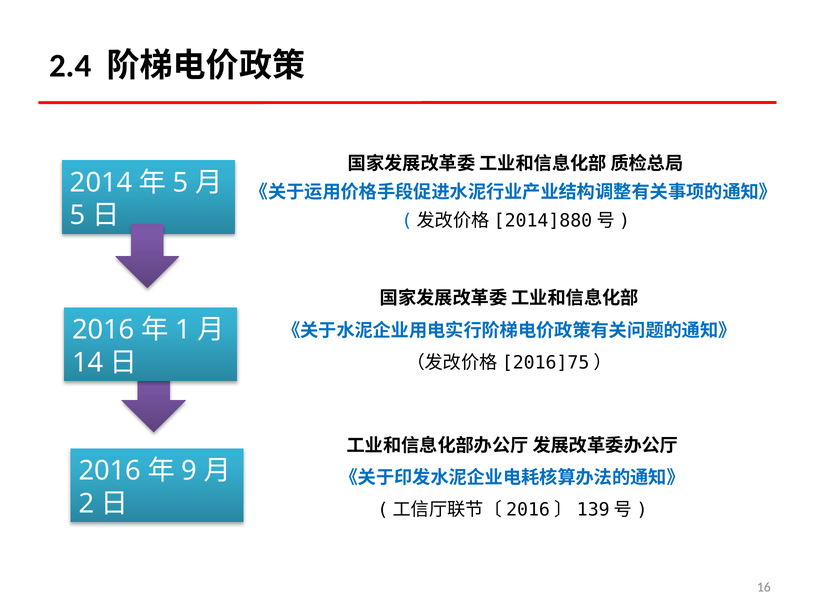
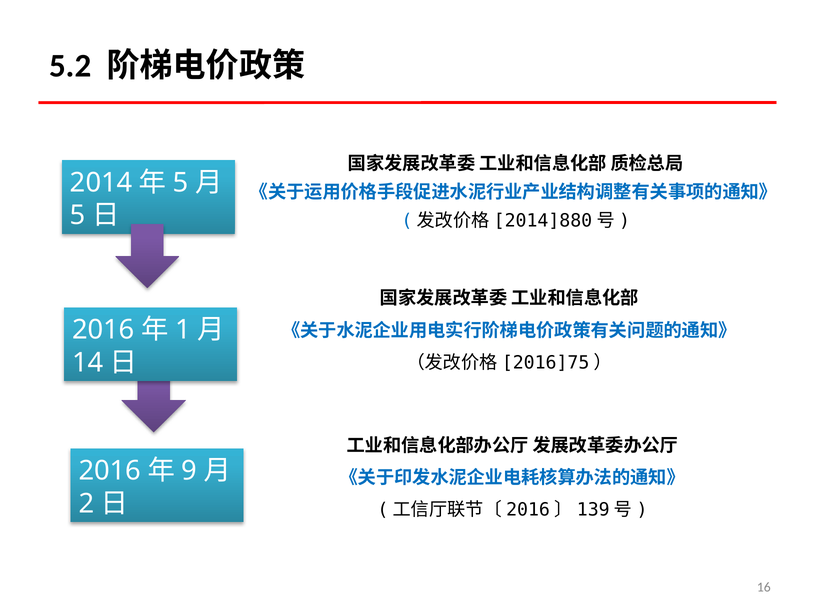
2.4: 2.4 -> 5.2 (70, 66)
